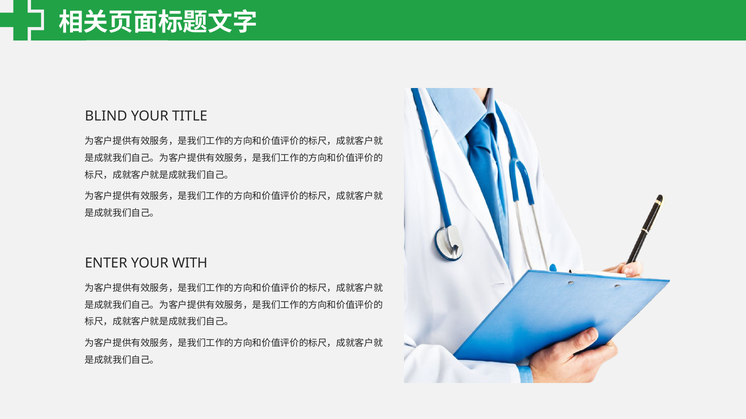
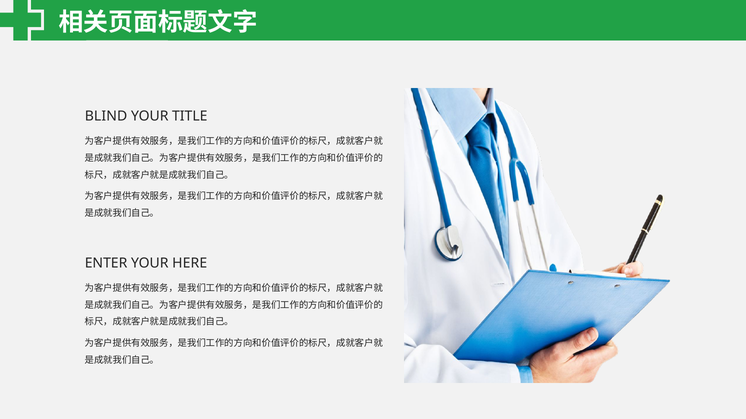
WITH: WITH -> HERE (190, 264)
